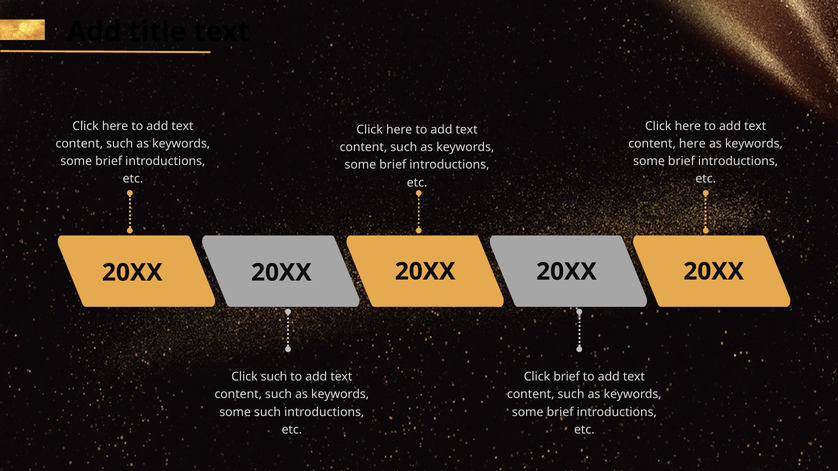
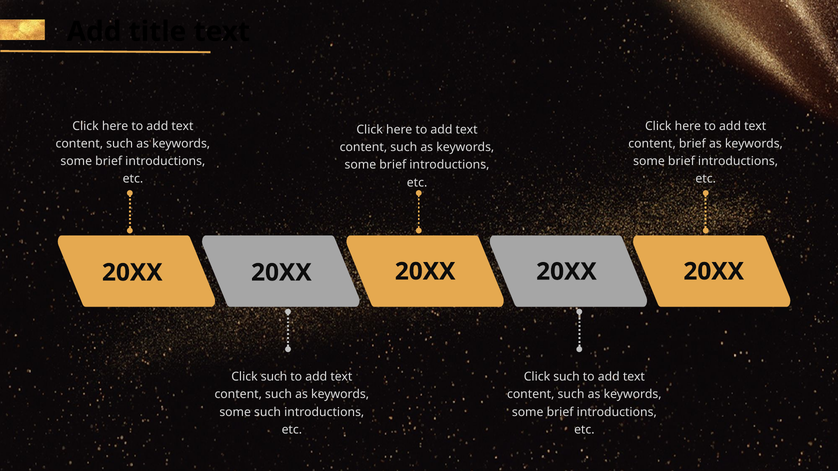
content here: here -> brief (692, 144)
brief: brief -> such (567, 377)
